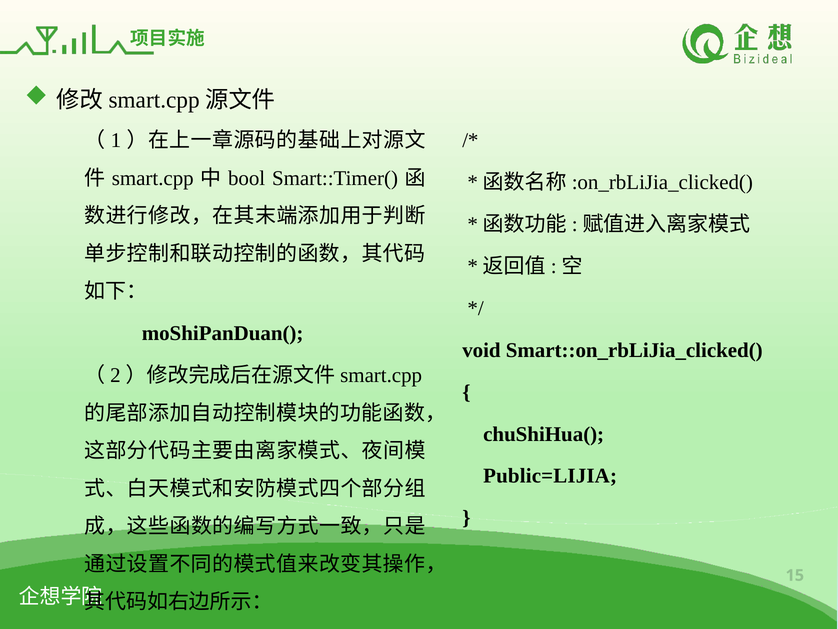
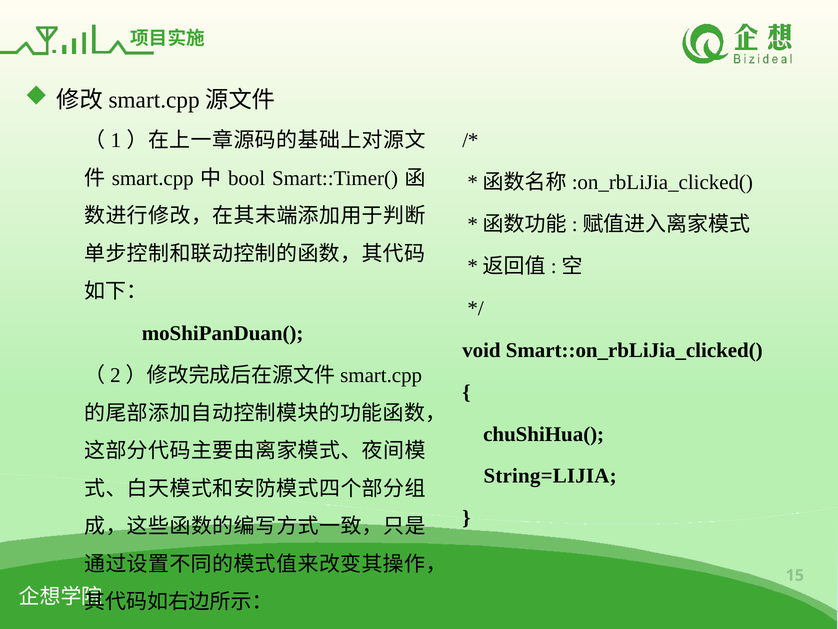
Public=LIJIA: Public=LIJIA -> String=LIJIA (550, 476)
